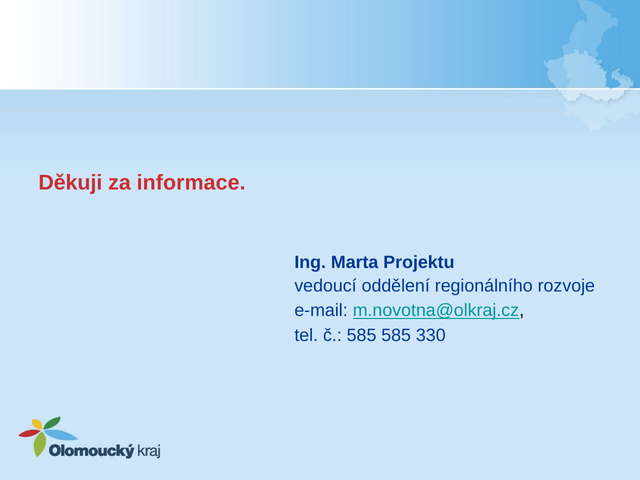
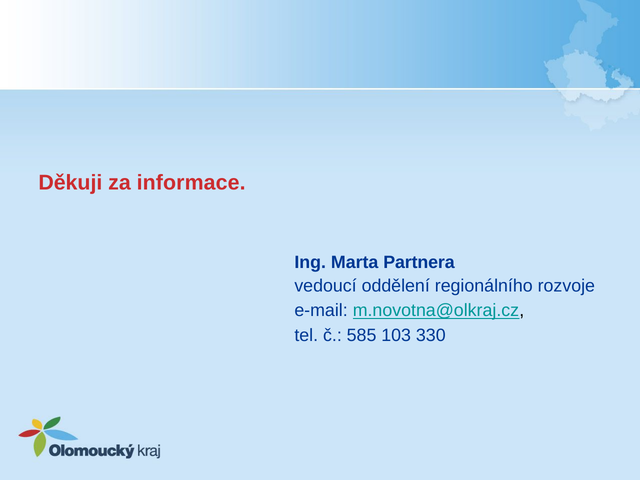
Projektu: Projektu -> Partnera (419, 262)
585 585: 585 -> 103 (396, 336)
